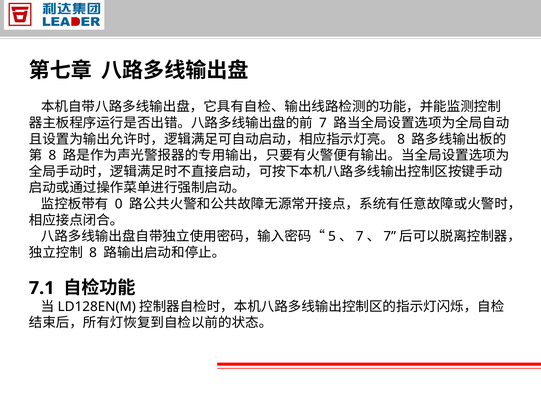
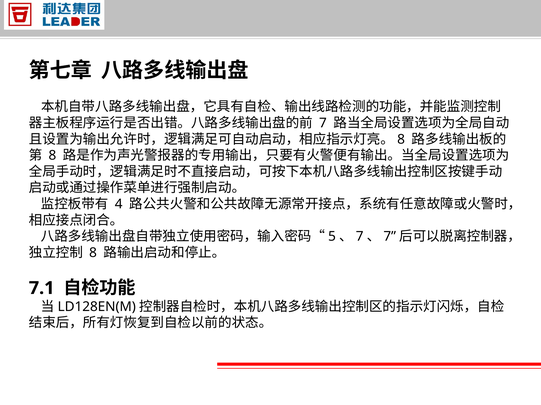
0: 0 -> 4 (119, 204)
